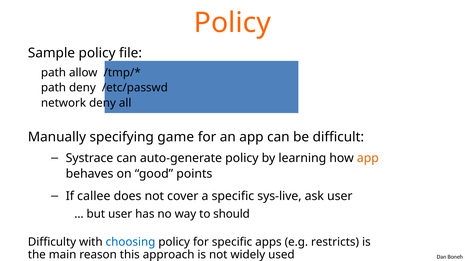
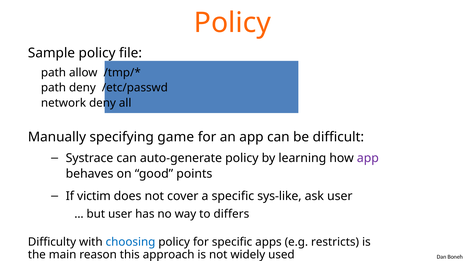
app colour: orange -> purple (368, 158)
callee: callee -> victim (94, 196)
sys-live: sys-live -> sys-like (279, 196)
should: should -> differs (231, 215)
